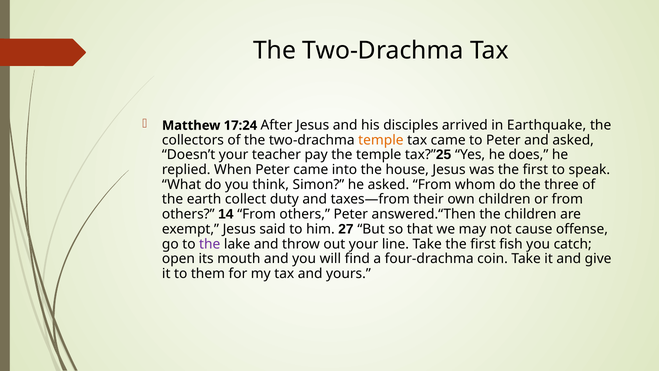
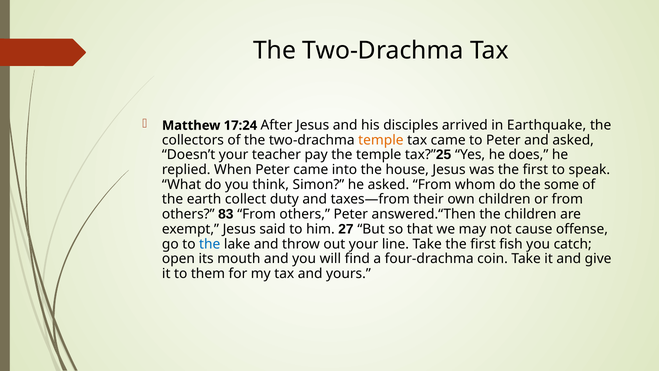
three: three -> some (562, 184)
14: 14 -> 83 (226, 214)
the colour: purple -> blue (210, 244)
